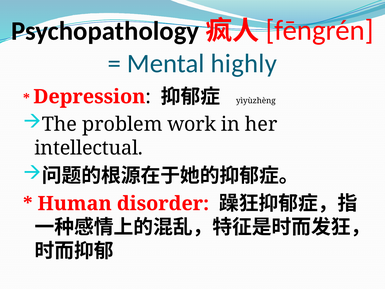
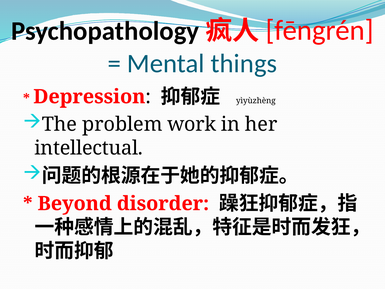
highly: highly -> things (244, 64)
Human: Human -> Beyond (75, 203)
